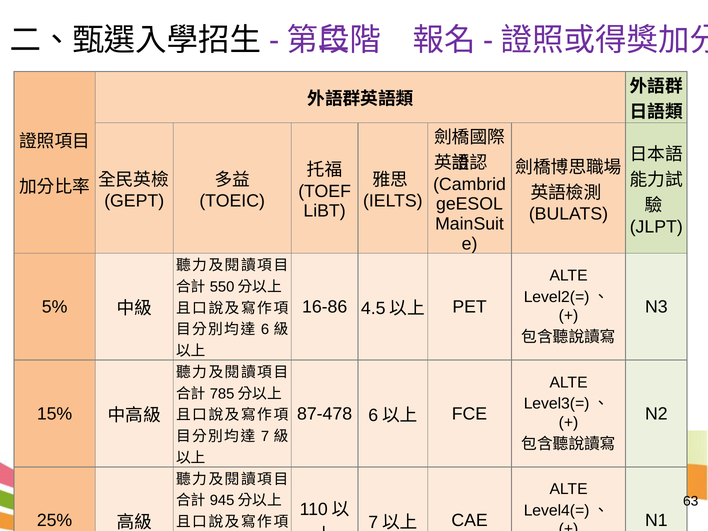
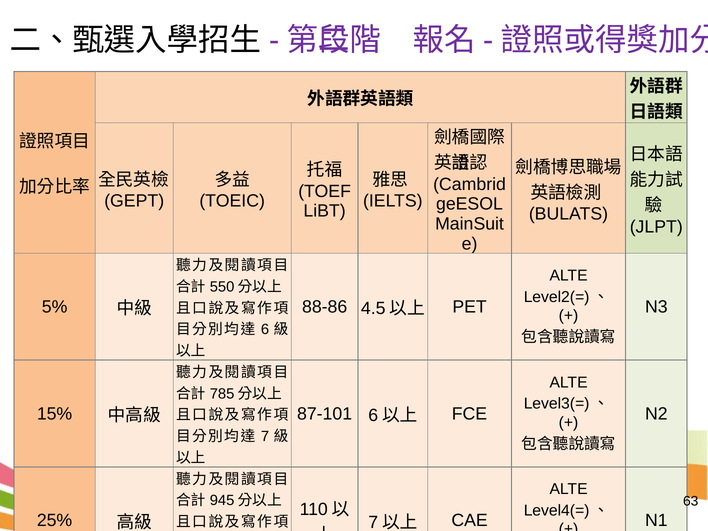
16-86: 16-86 -> 88-86 (325, 307)
87-478: 87-478 -> 87-101 (325, 414)
